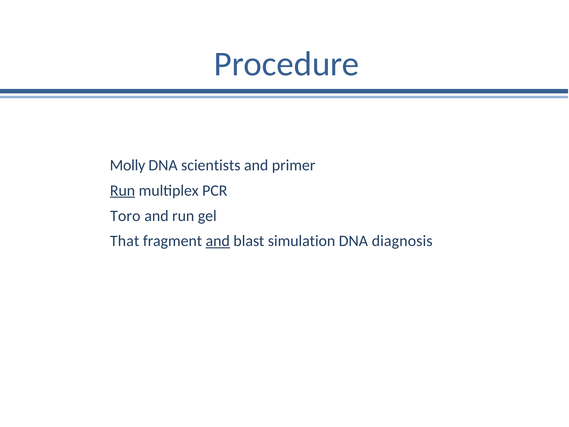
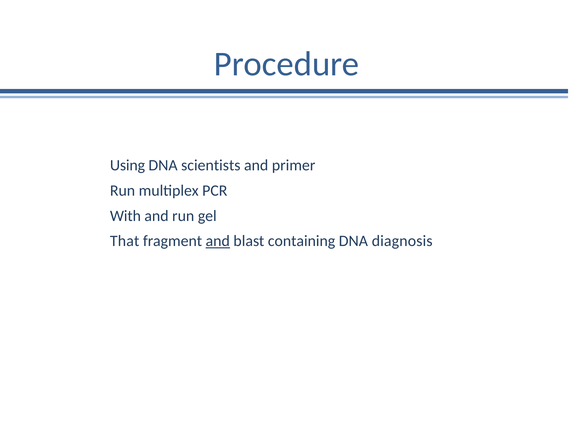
Molly: Molly -> Using (127, 165)
Run underline: present -> none (123, 190)
Toro: Toro -> With (125, 216)
simulation: simulation -> containing (302, 241)
